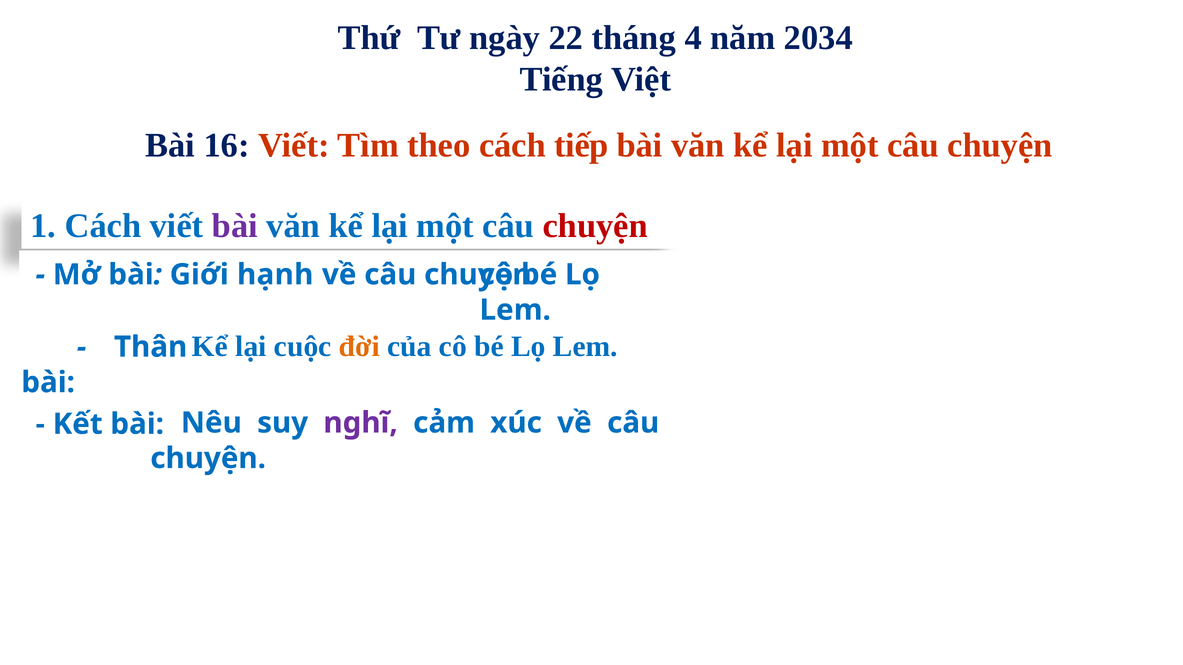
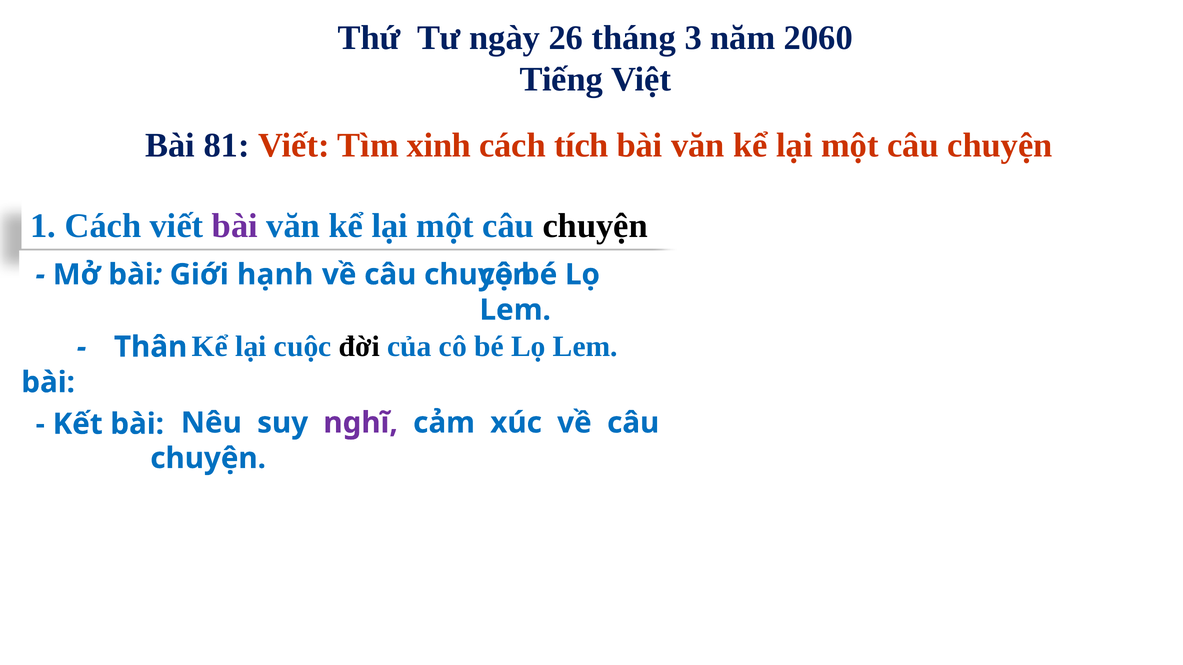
22: 22 -> 26 (566, 38)
4: 4 -> 3 (693, 38)
2034: 2034 -> 2060 (818, 38)
16: 16 -> 81 (227, 146)
theo: theo -> xinh (439, 146)
tiếp: tiếp -> tích (581, 146)
chuyện colour: red -> black (595, 226)
đời colour: orange -> black (359, 347)
